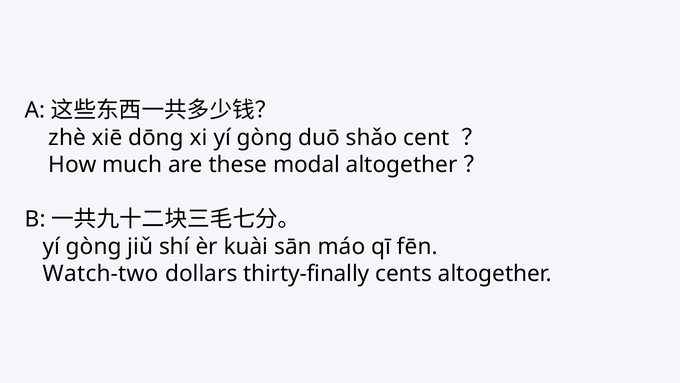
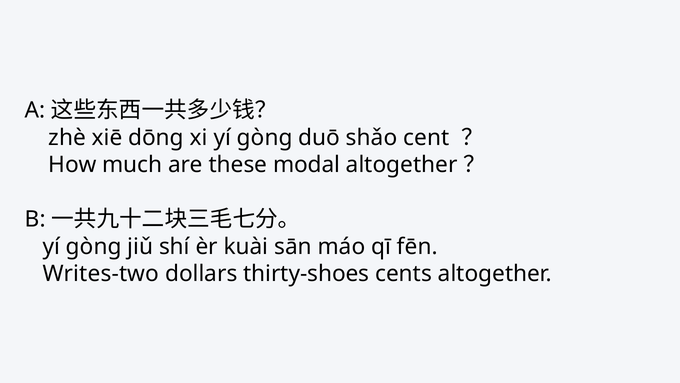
Watch-two: Watch-two -> Writes-two (101, 274)
thirty-finally: thirty-finally -> thirty-shoes (306, 274)
